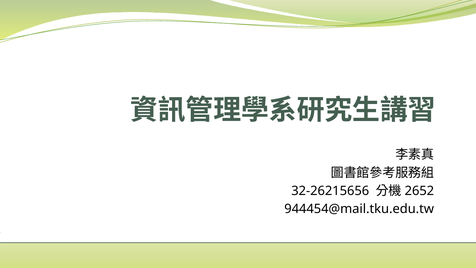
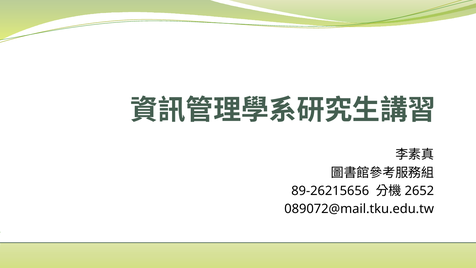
32-26215656: 32-26215656 -> 89-26215656 (330, 191)
944454@mail.tku.edu.tw: 944454@mail.tku.edu.tw -> 089072@mail.tku.edu.tw (359, 209)
